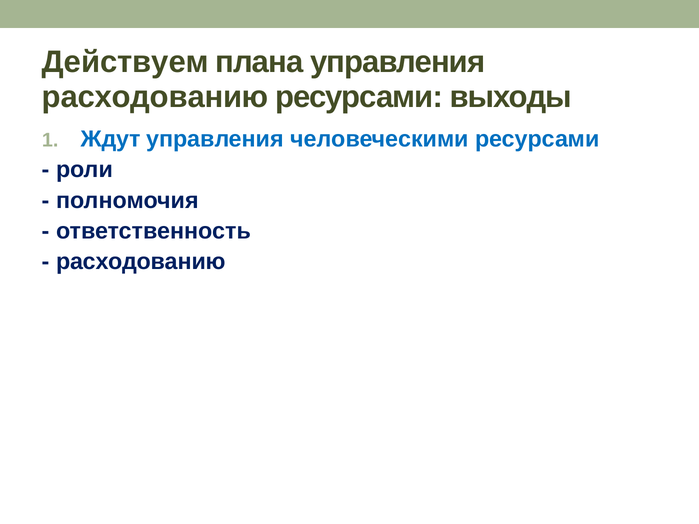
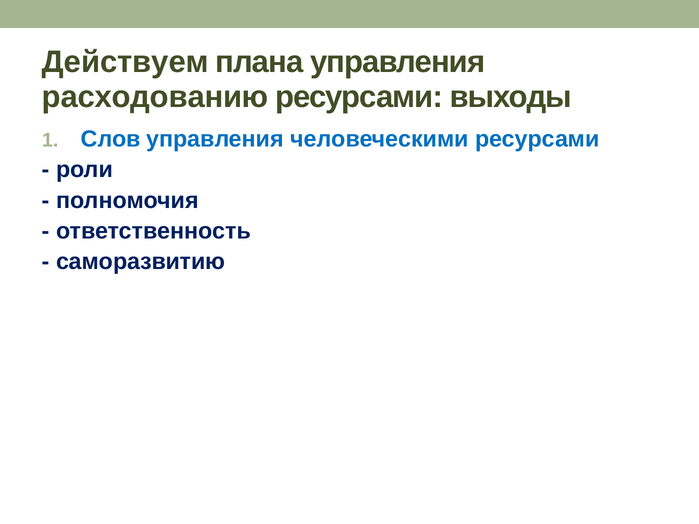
Ждут: Ждут -> Слов (111, 139)
расходованию: расходованию -> саморазвитию (141, 262)
